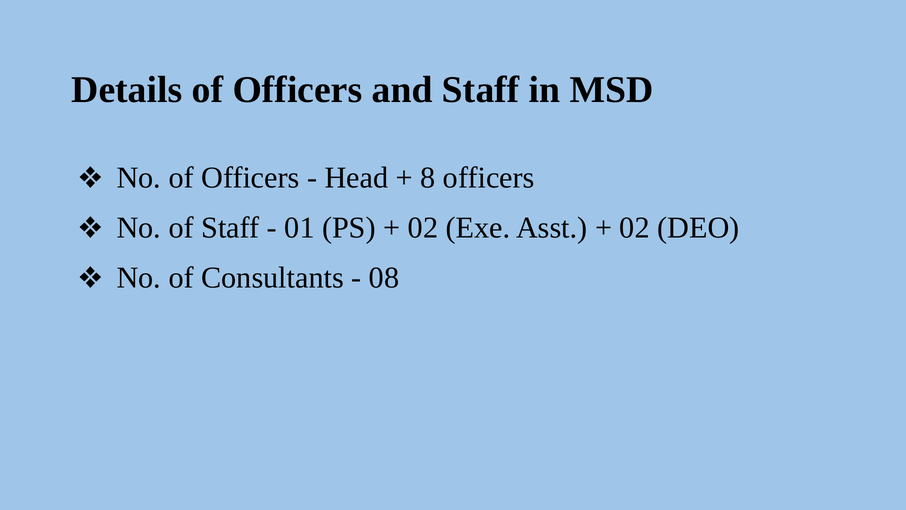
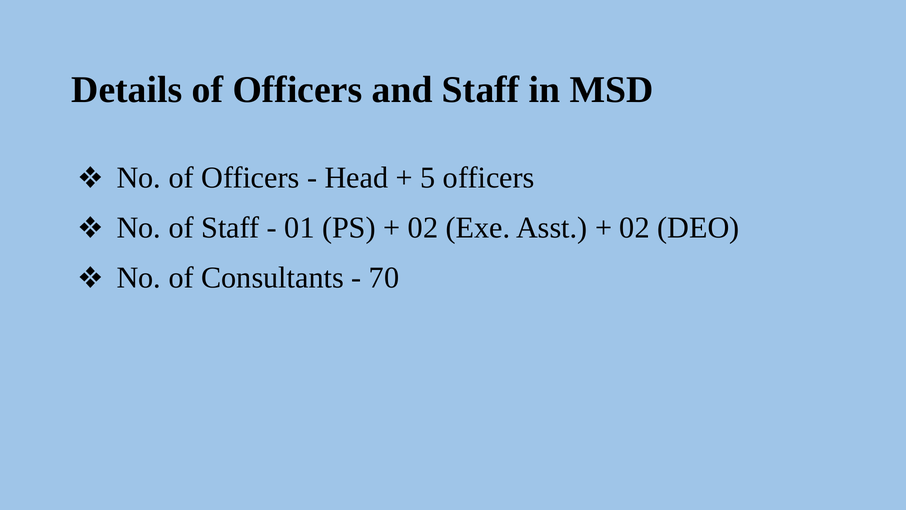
8: 8 -> 5 (428, 177)
08: 08 -> 70 (384, 278)
